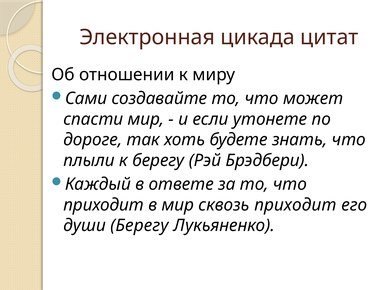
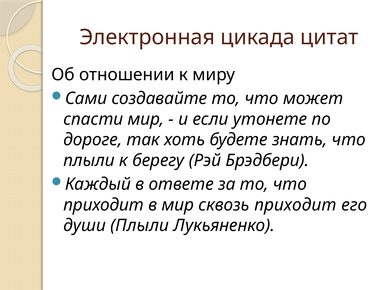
души Берегу: Берегу -> Плыли (140, 225)
